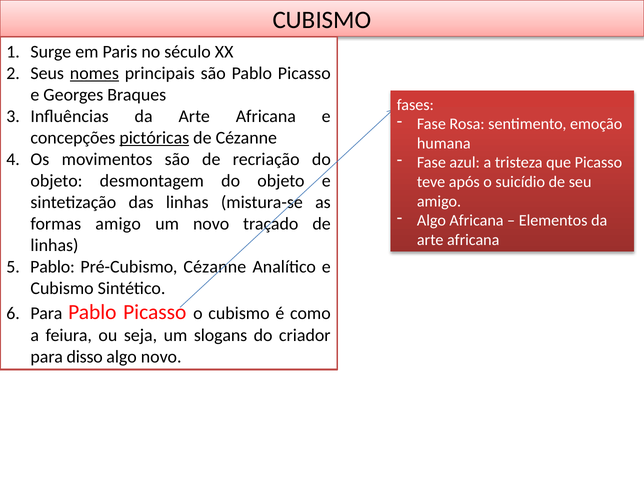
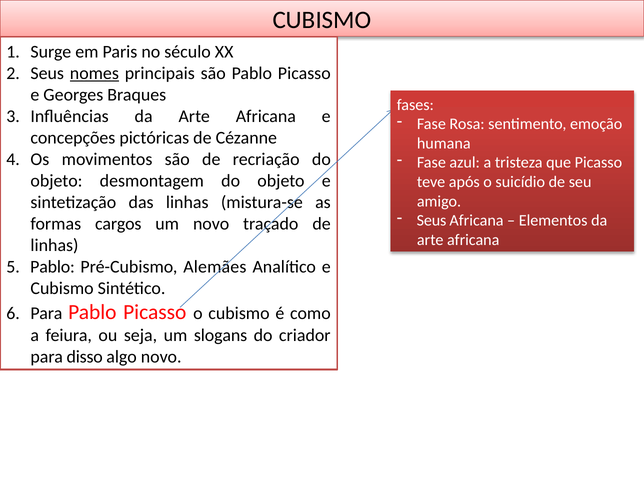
pictóricas underline: present -> none (154, 138)
Algo: Algo -> Seus (432, 221)
formas amigo: amigo -> cargos (118, 224)
Pré-Cubismo Cézanne: Cézanne -> Alemães (215, 267)
